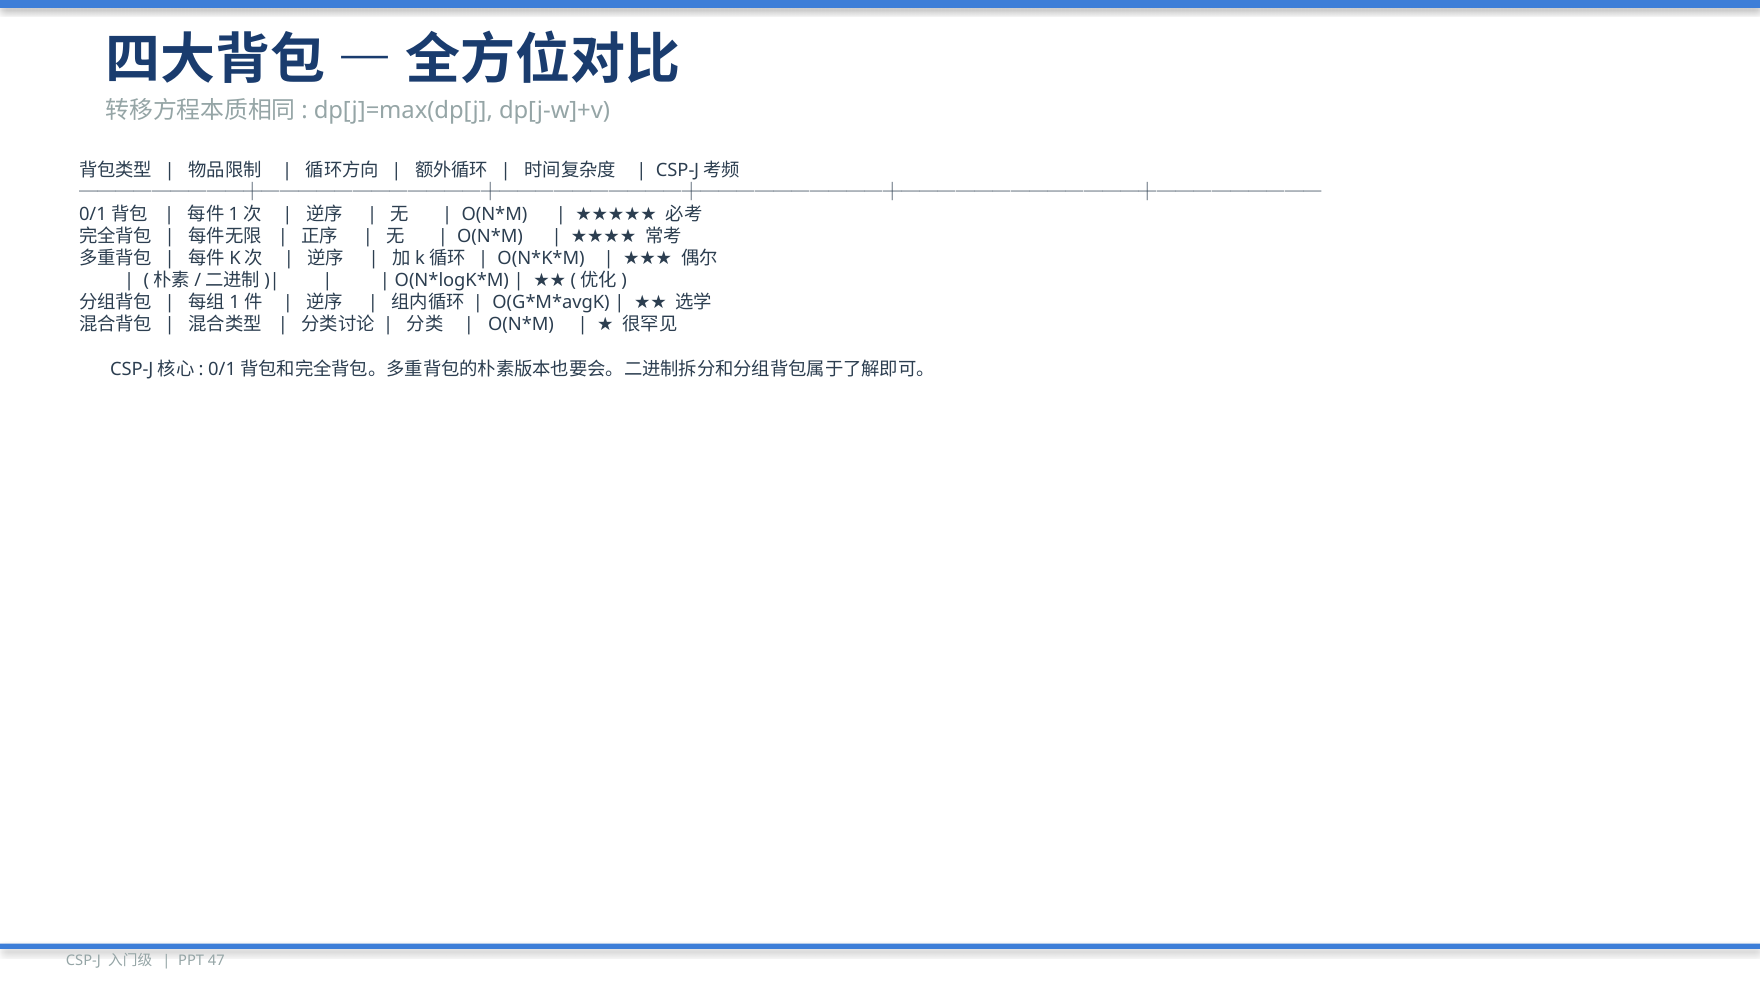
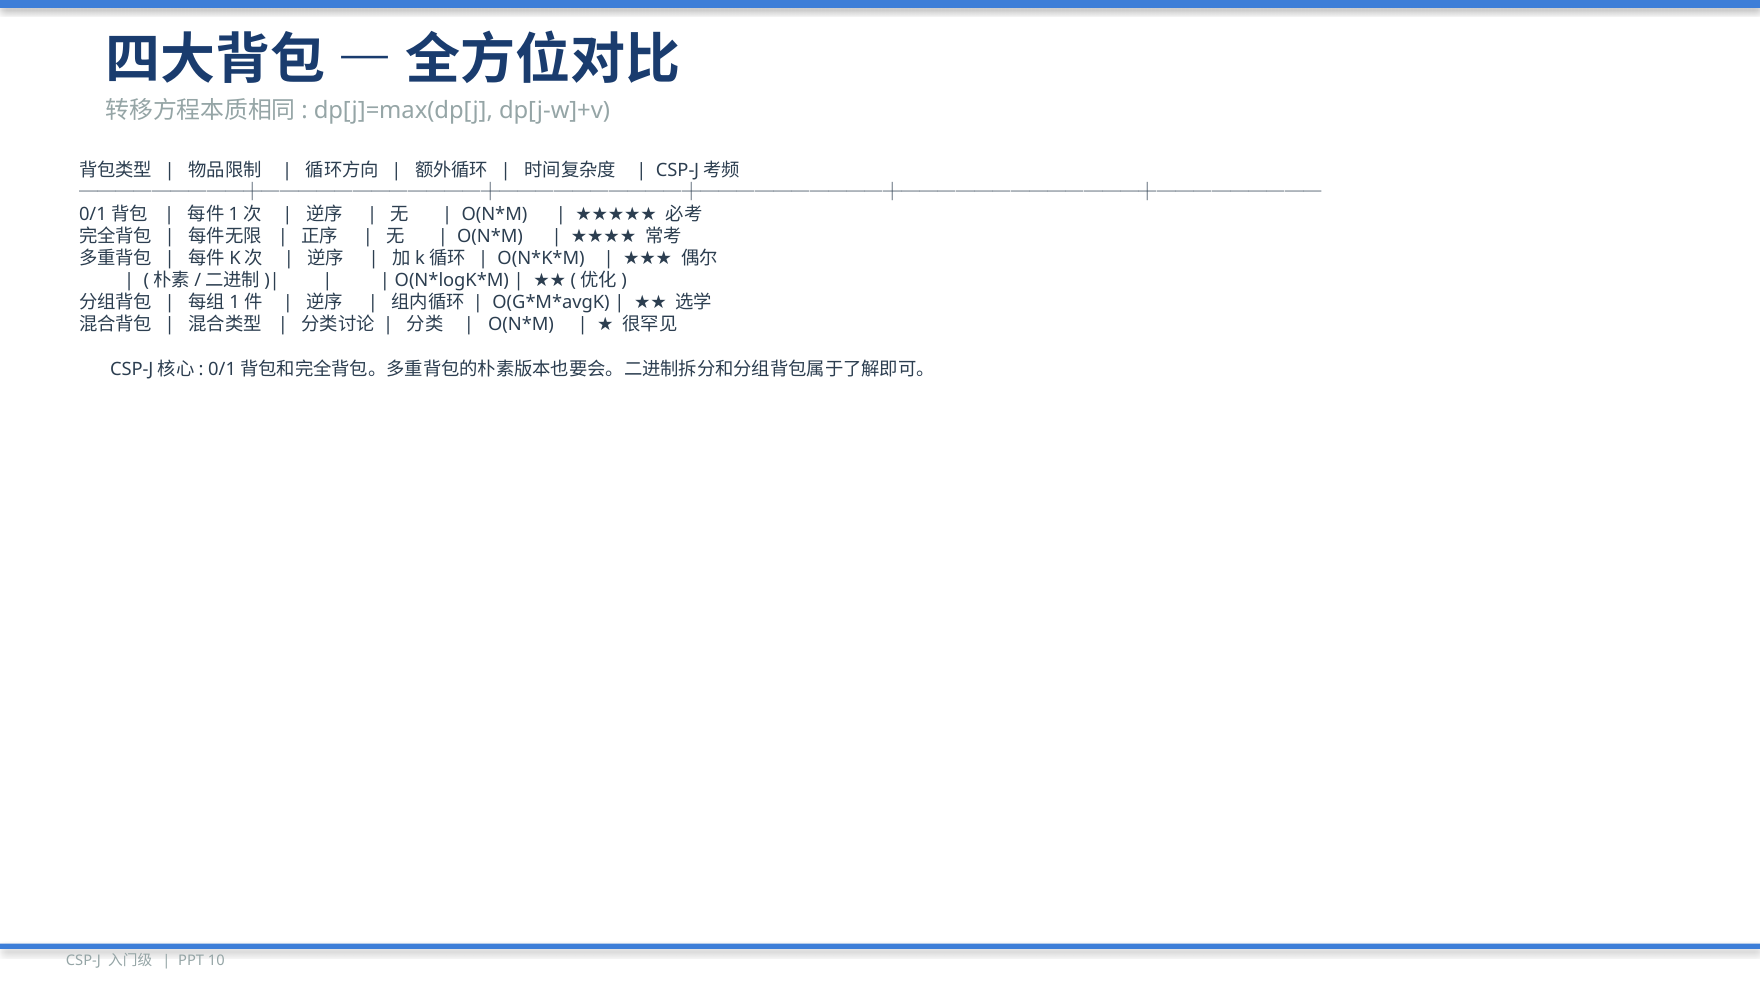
47: 47 -> 10 (216, 960)
